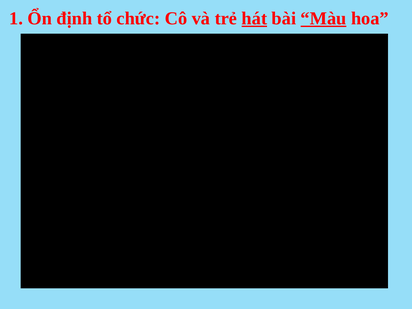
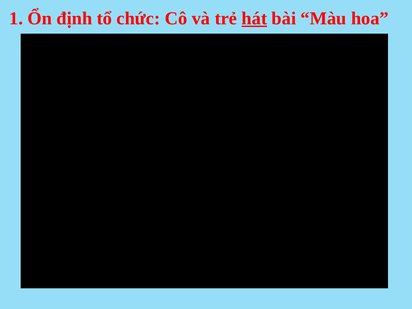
Màu underline: present -> none (324, 18)
